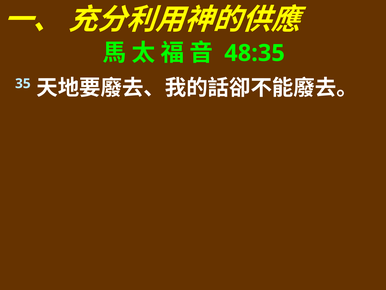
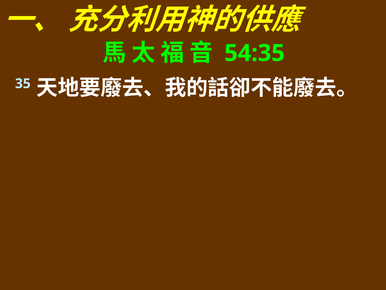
48:35: 48:35 -> 54:35 (255, 53)
